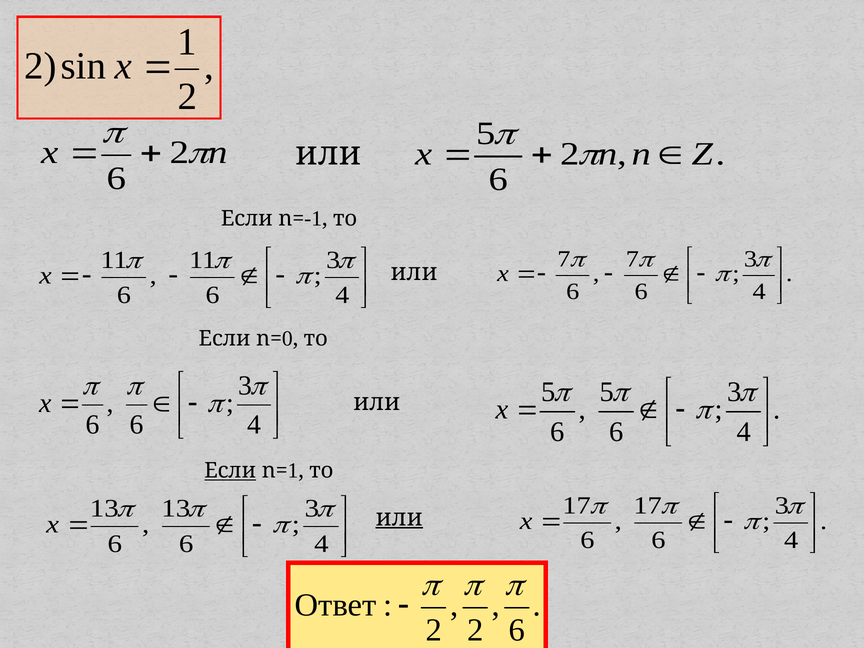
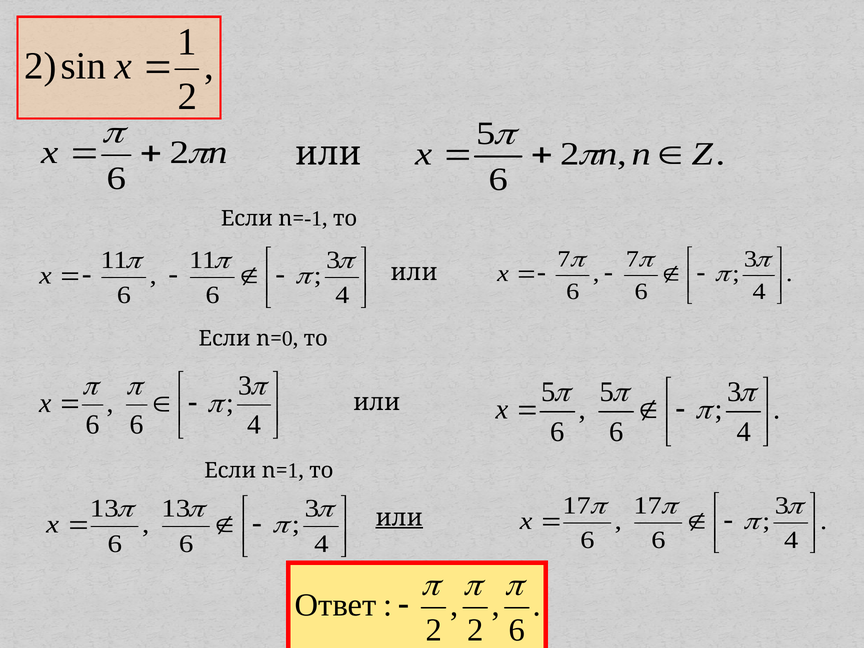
Если underline: present -> none (230, 471)
